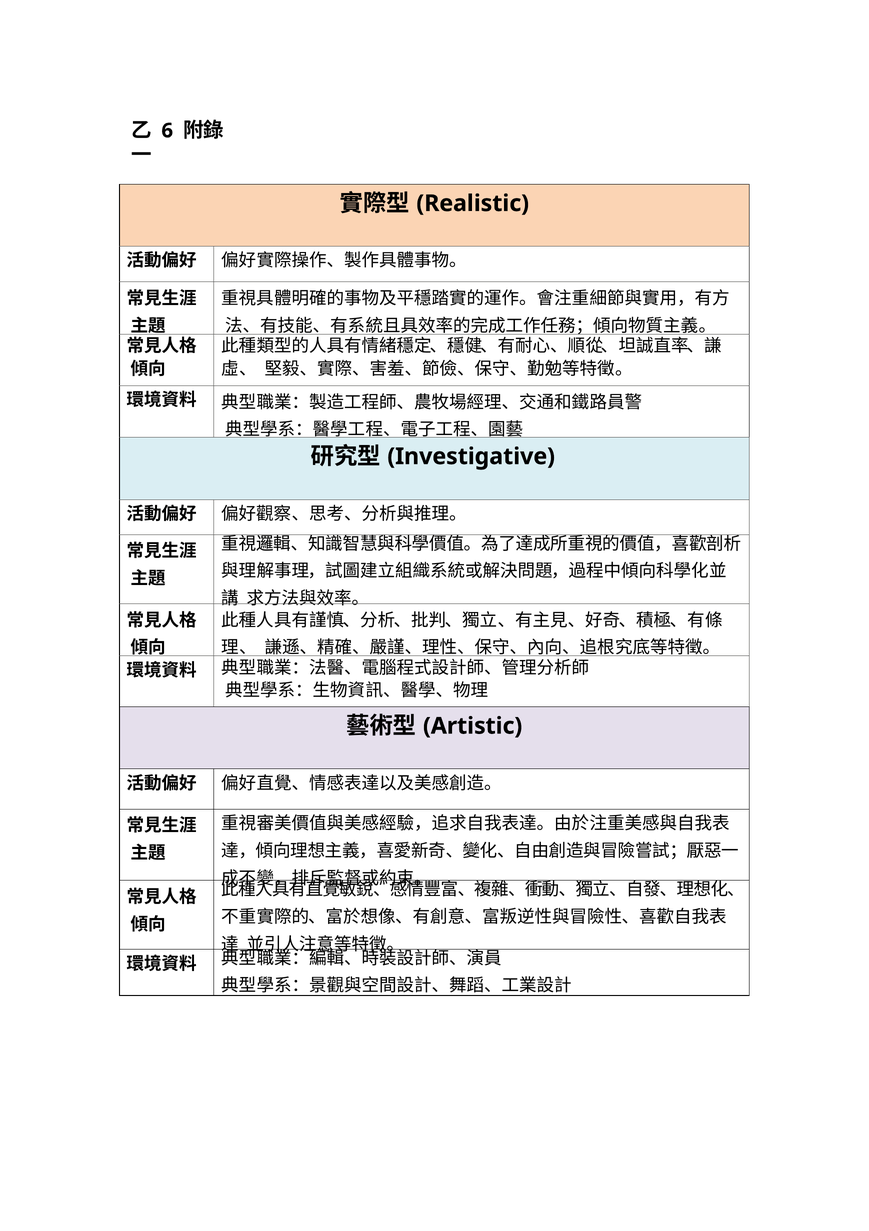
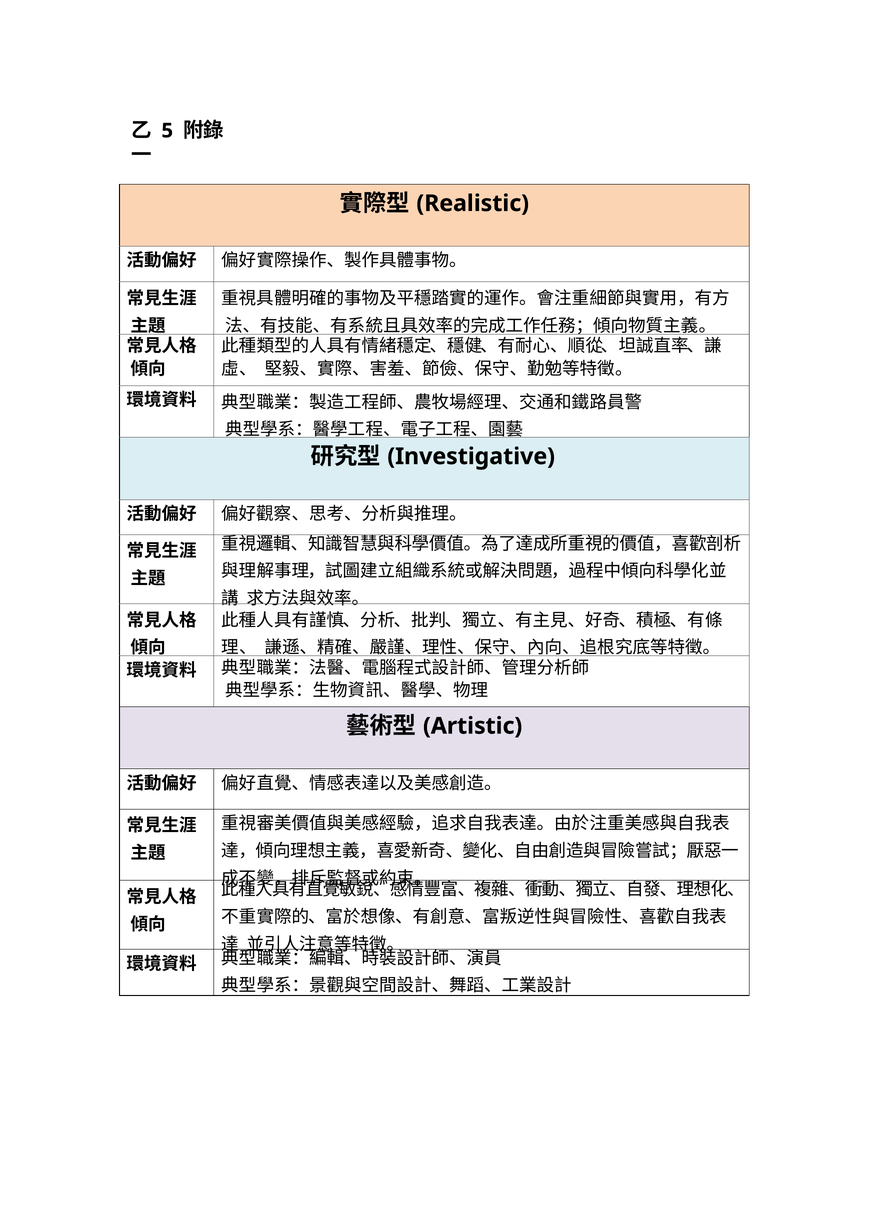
6: 6 -> 5 (167, 131)
